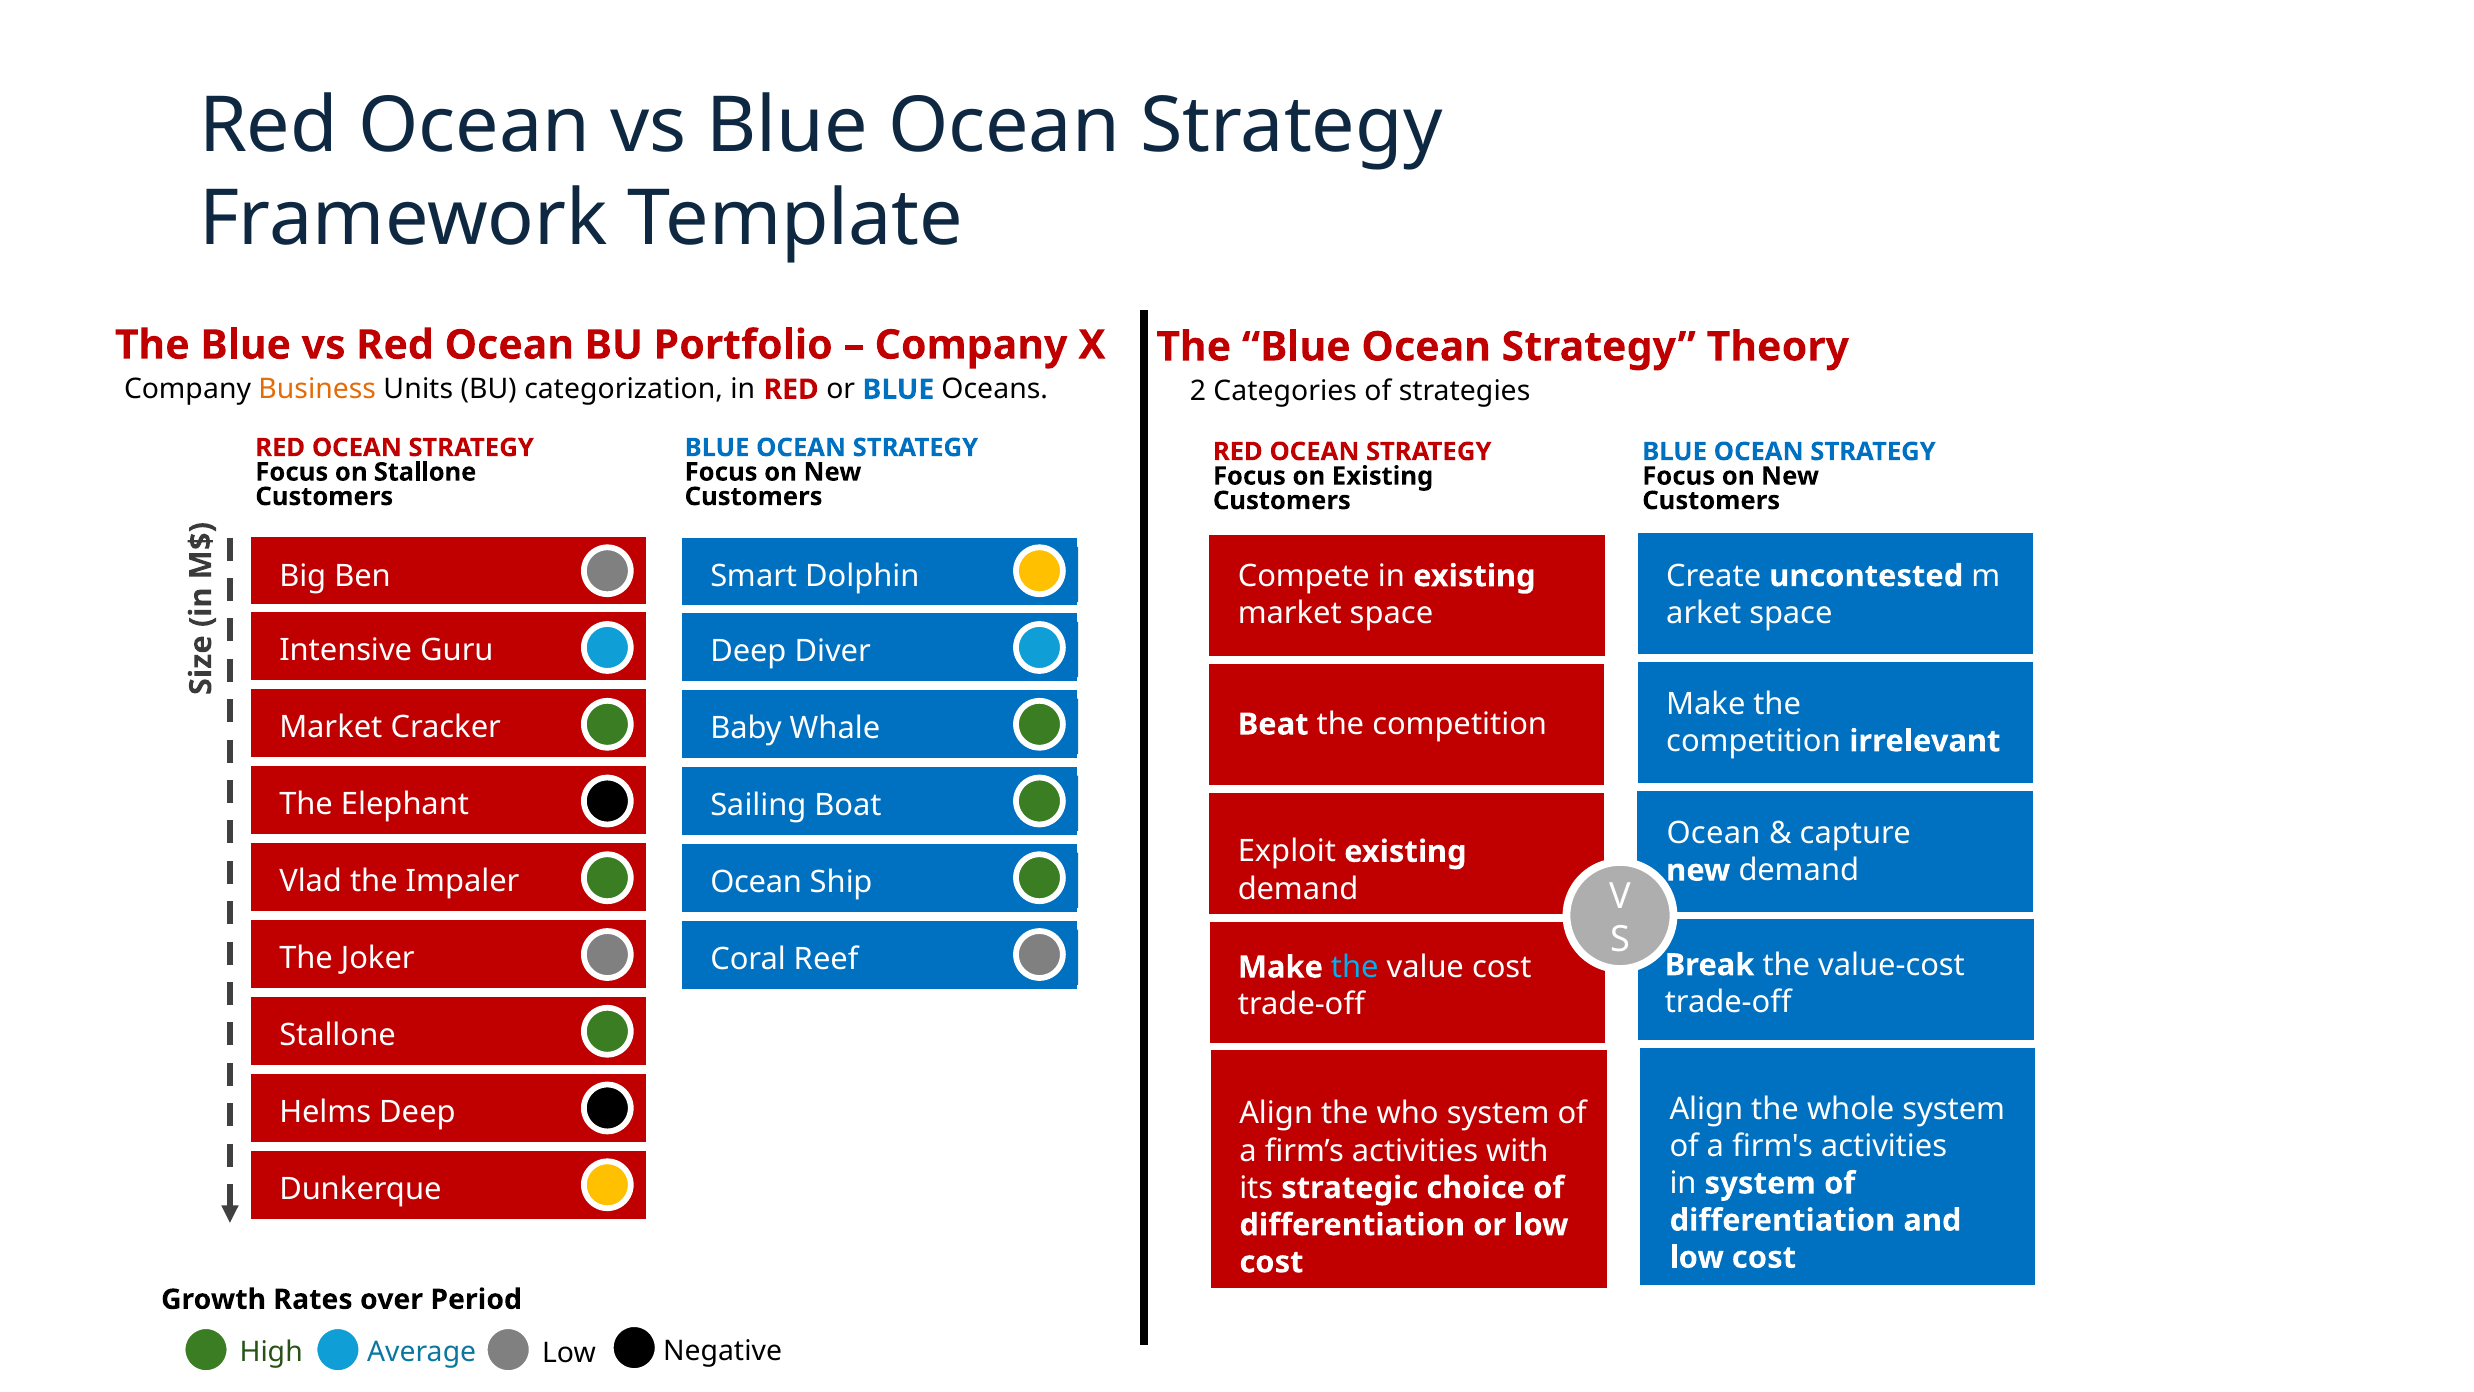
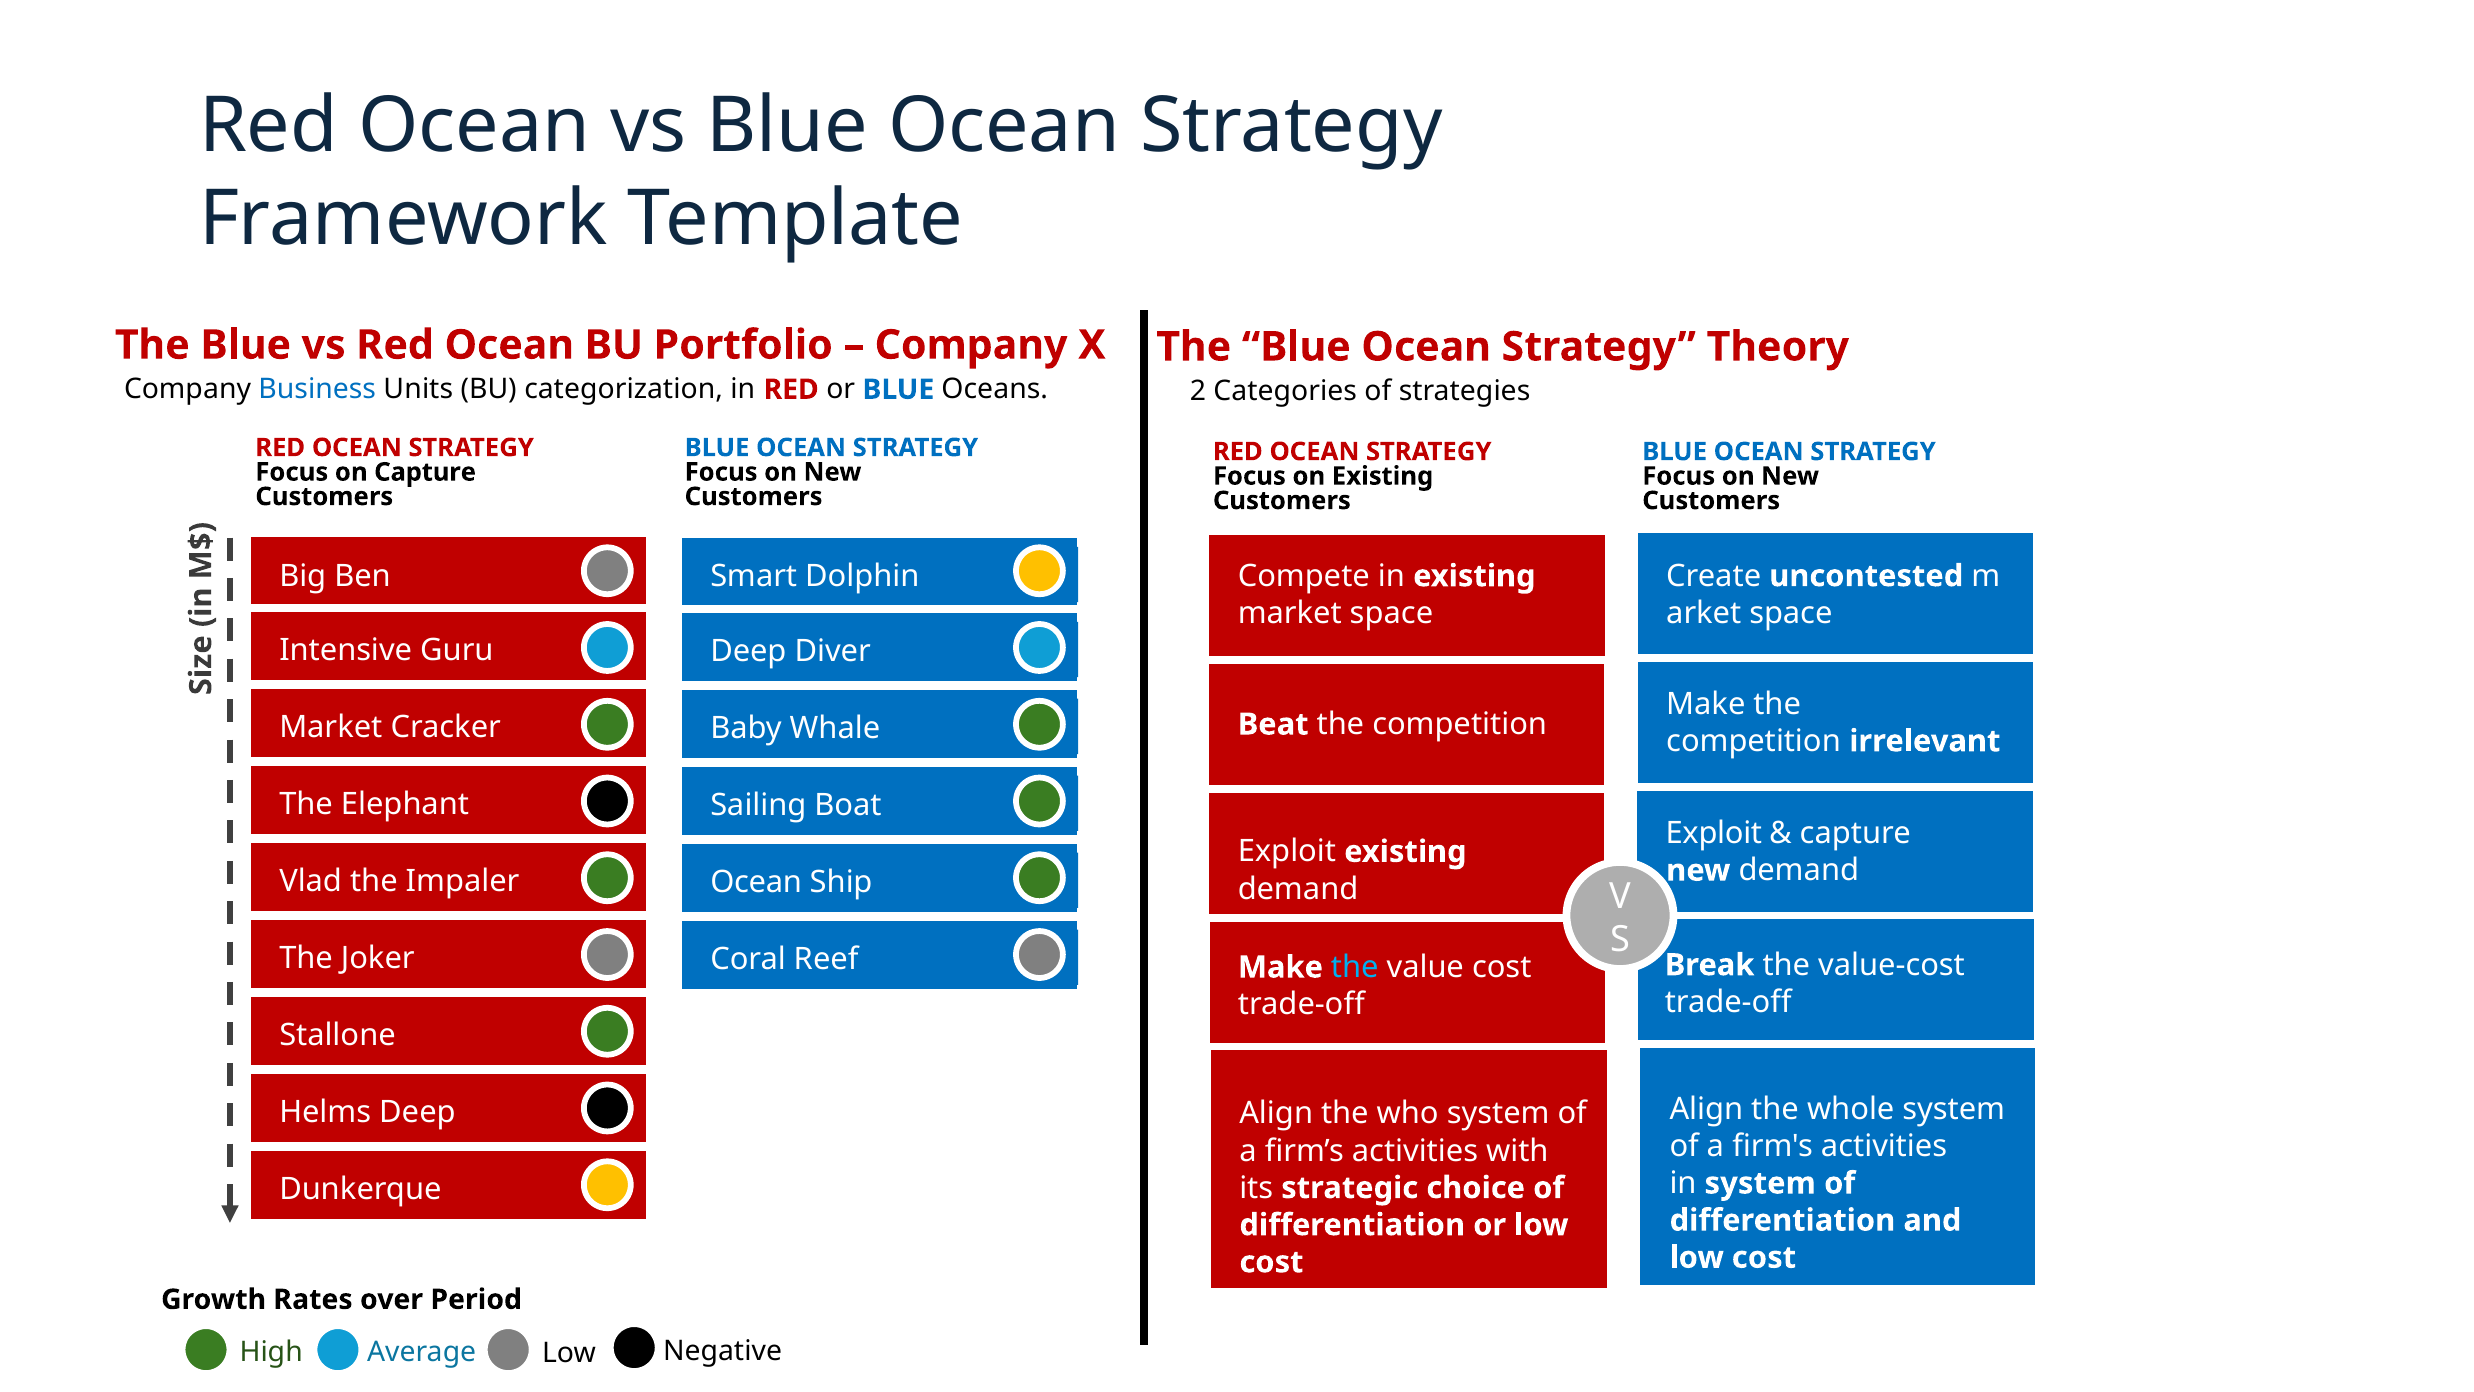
Business colour: orange -> blue (317, 389)
on Stallone: Stallone -> Capture (425, 472)
Ocean: Ocean -> Exploit (1714, 833)
